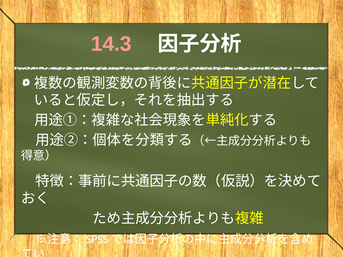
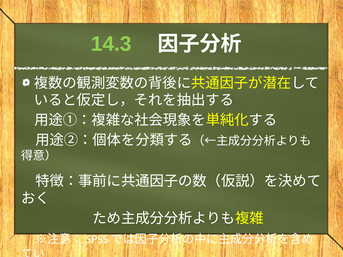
14.3 colour: pink -> light green (111, 44)
